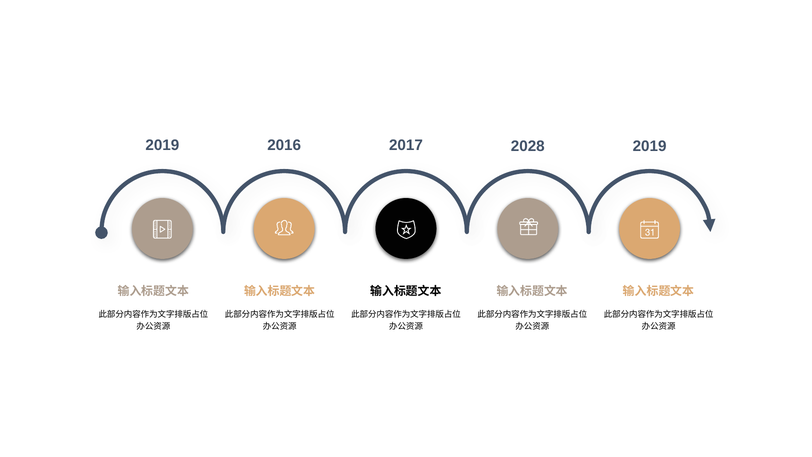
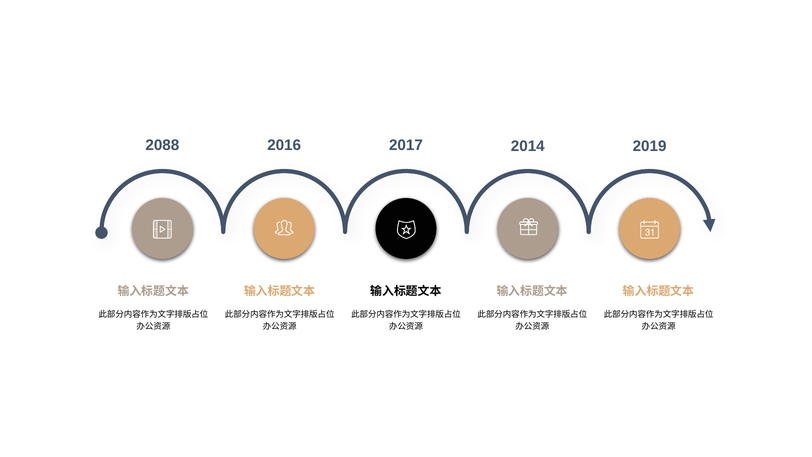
2019: 2019 -> 2088 (162, 145)
2028: 2028 -> 2014 (528, 146)
